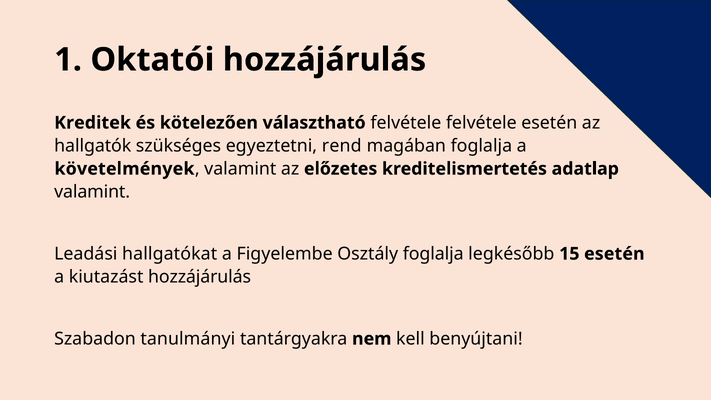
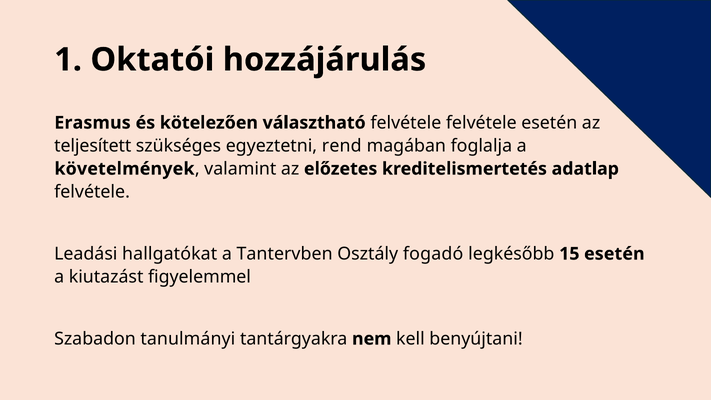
Kreditek: Kreditek -> Erasmus (93, 123)
hallgatók: hallgatók -> teljesített (93, 146)
valamint: valamint -> felvétele (92, 192)
Figyelembe: Figyelembe -> Tantervben (285, 254)
Osztály foglalja: foglalja -> fogadó (433, 254)
kiutazást hozzájárulás: hozzájárulás -> figyelemmel (199, 277)
